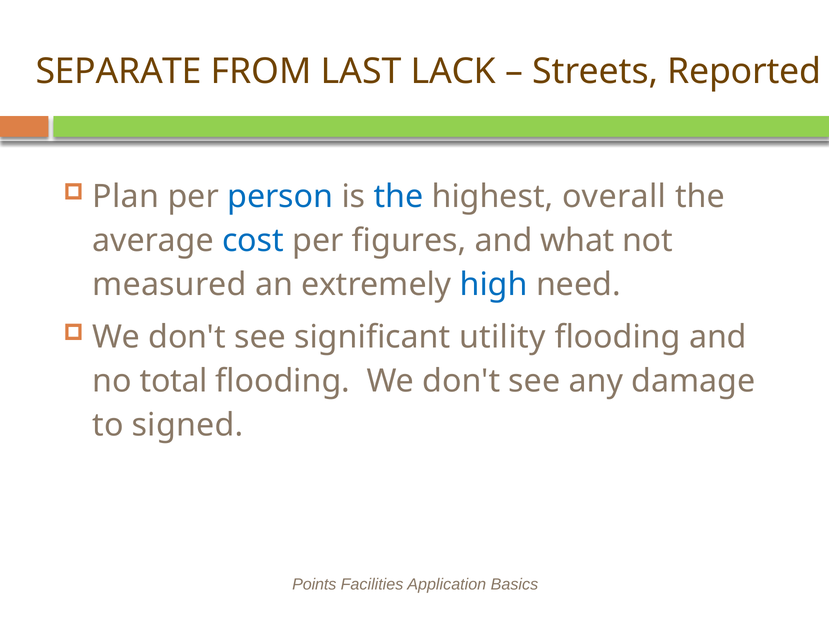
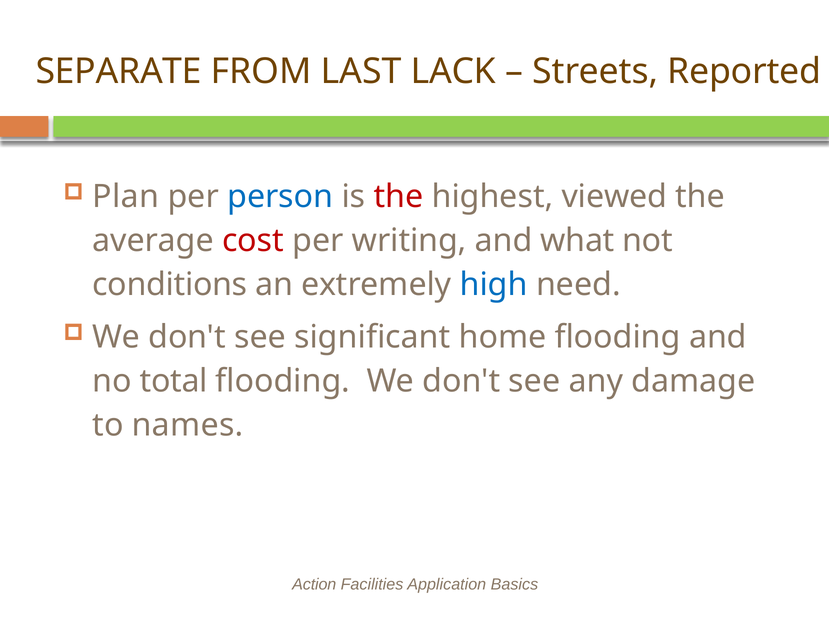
the colour: blue -> red (398, 197)
overall: overall -> viewed (614, 197)
cost colour: blue -> red (253, 241)
figures: figures -> writing (409, 241)
measured: measured -> conditions (170, 285)
utility: utility -> home (503, 337)
signed: signed -> names (188, 425)
Points: Points -> Action (314, 584)
